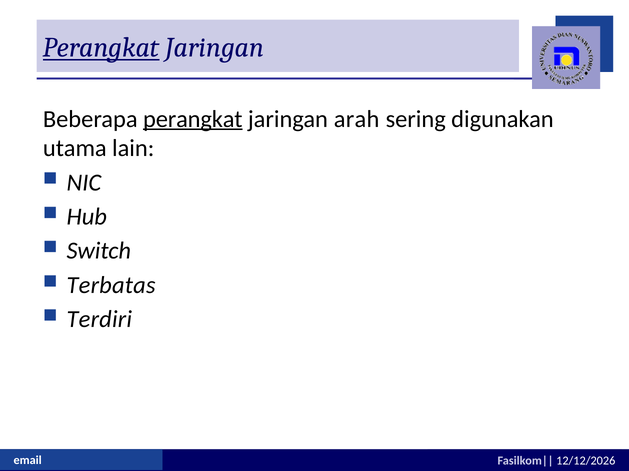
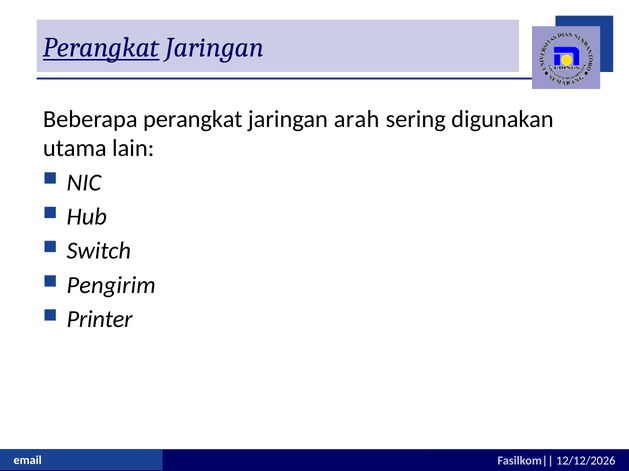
perangkat underline: present -> none (193, 119)
Terbatas: Terbatas -> Pengirim (111, 286)
Terdiri: Terdiri -> Printer (100, 320)
